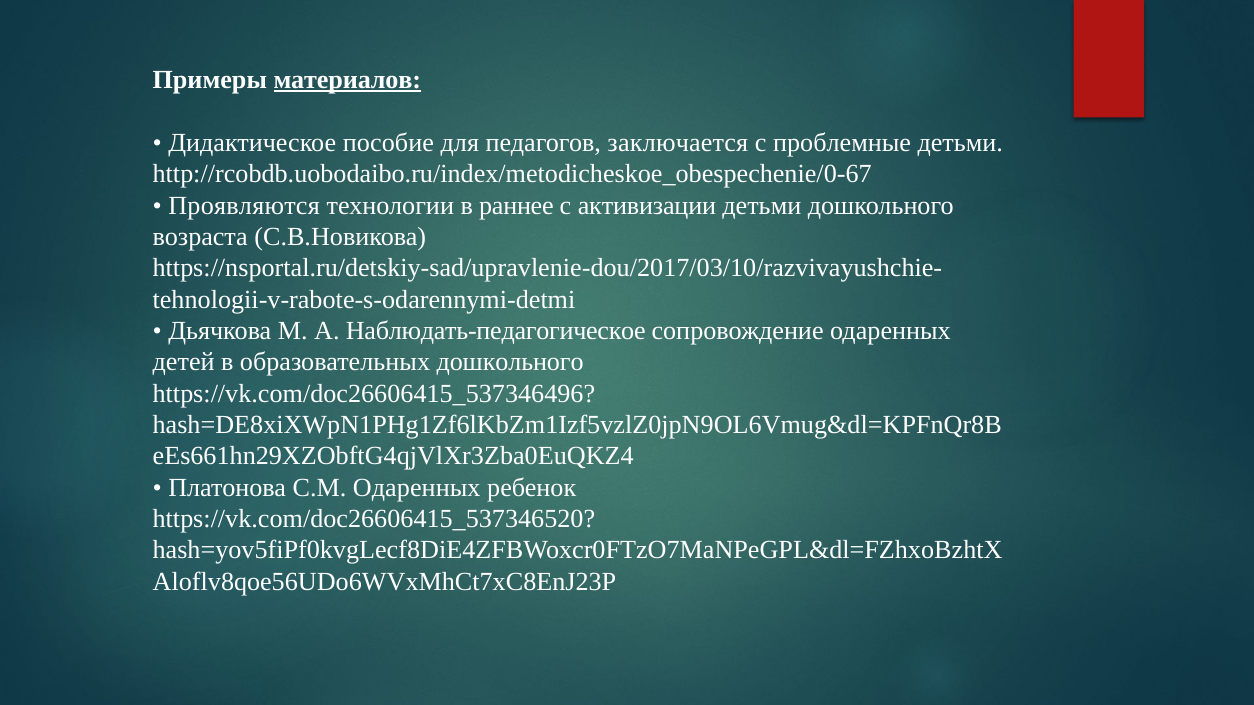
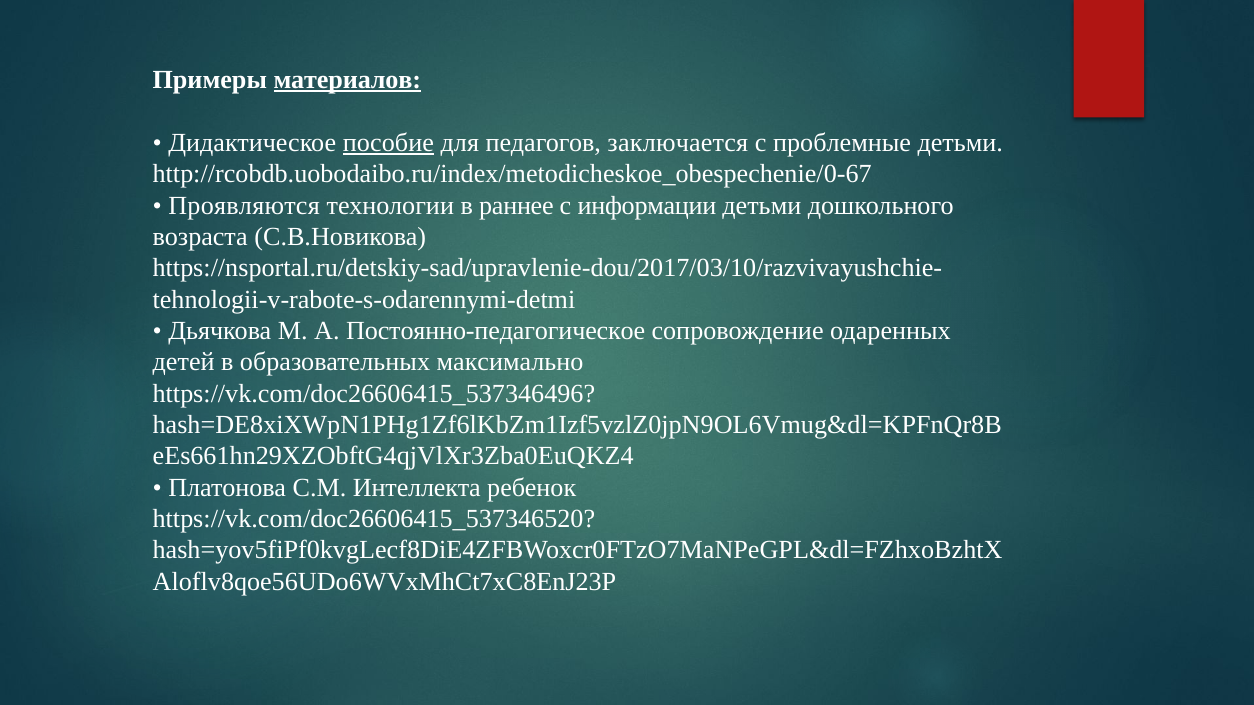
пособие underline: none -> present (388, 143)
активизации: активизации -> информации (647, 206)
Наблюдать-педагогическое: Наблюдать-педагогическое -> Постоянно-педагогическое (496, 331)
образовательных дошкольного: дошкольного -> максимально (510, 362)
С.М Одаренных: Одаренных -> Интеллекта (417, 488)
